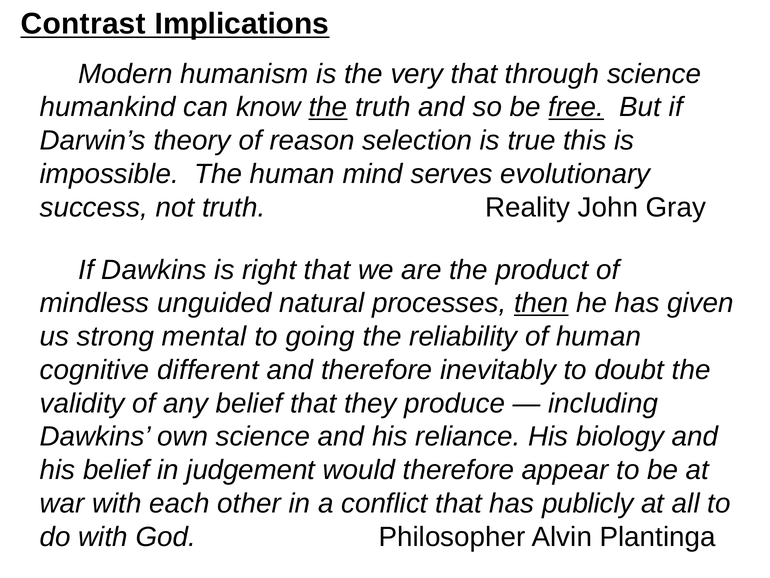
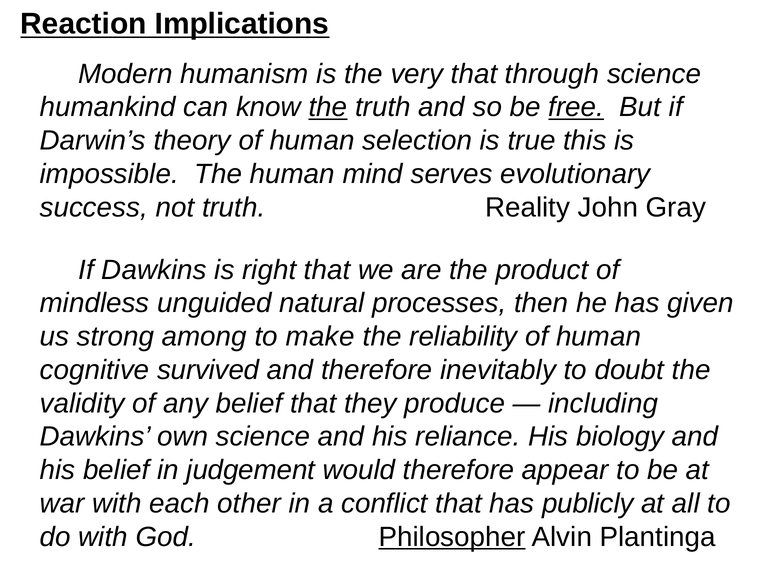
Contrast: Contrast -> Reaction (83, 24)
theory of reason: reason -> human (312, 140)
then underline: present -> none (541, 303)
mental: mental -> among (204, 336)
going: going -> make (320, 336)
different: different -> survived (208, 370)
Philosopher underline: none -> present (452, 536)
